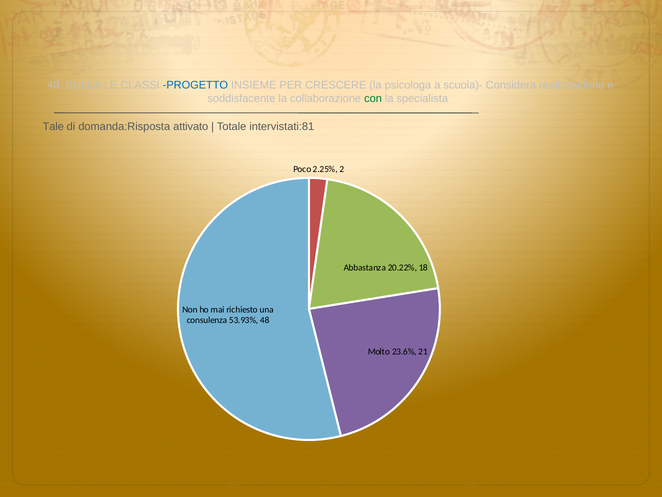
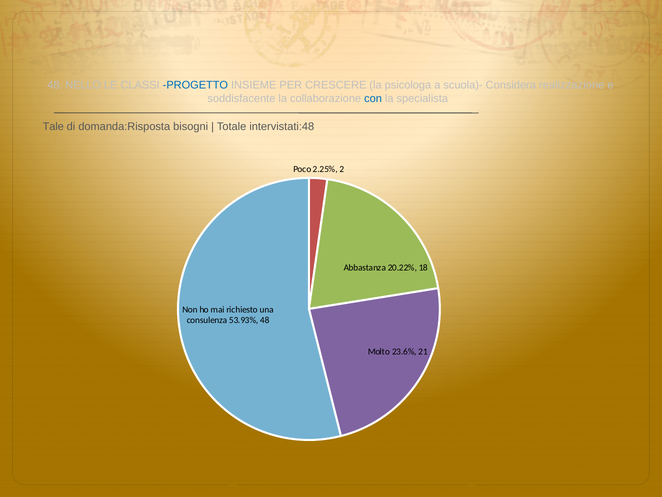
SULLA: SULLA -> NELLO (83, 85)
con colour: green -> blue (373, 98)
attivato: attivato -> bisogni (191, 127)
intervistati:81: intervistati:81 -> intervistati:48 (282, 127)
